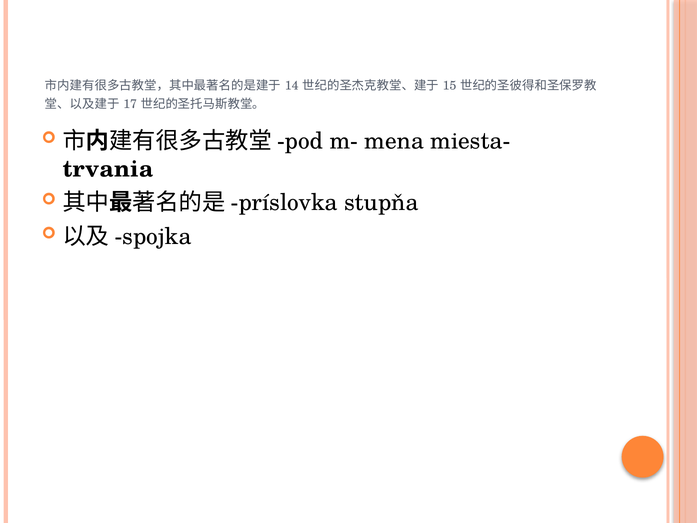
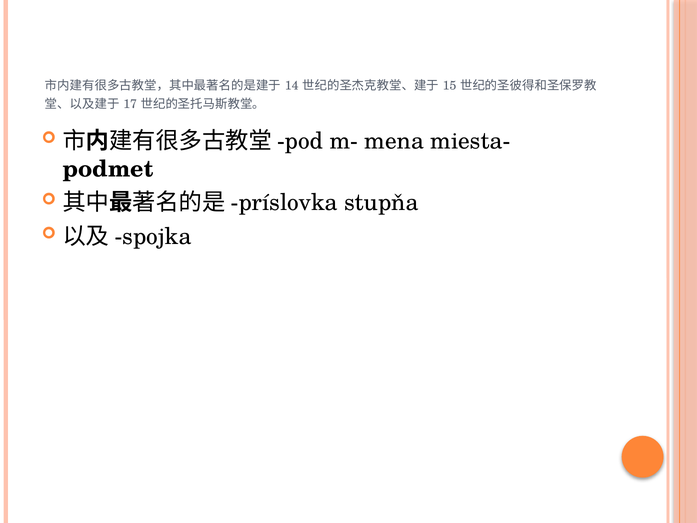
trvania: trvania -> podmet (108, 169)
